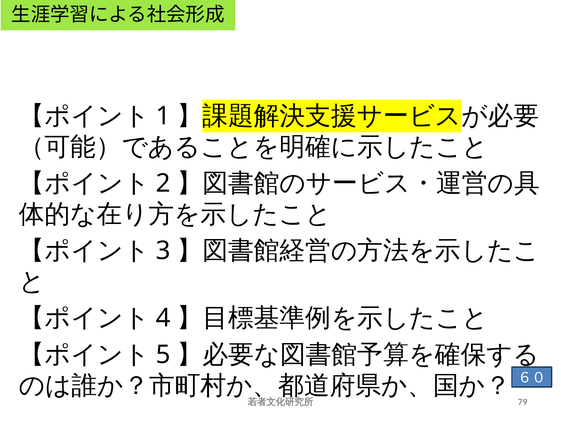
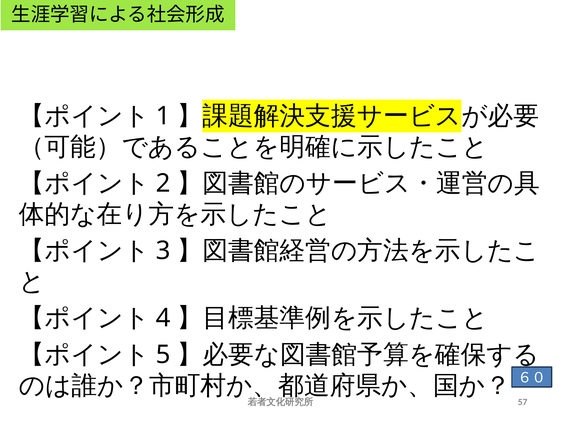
79: 79 -> 57 (523, 402)
